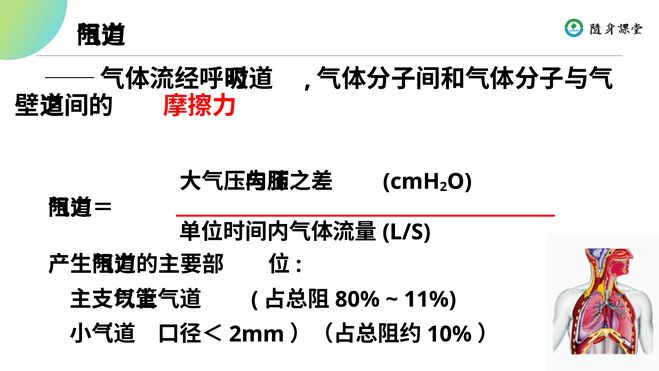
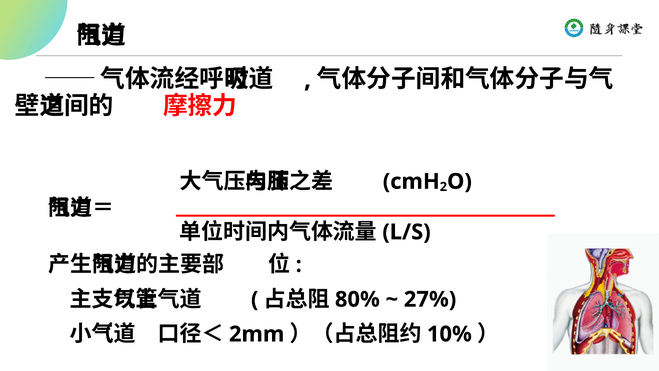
11%: 11% -> 27% (430, 299)
